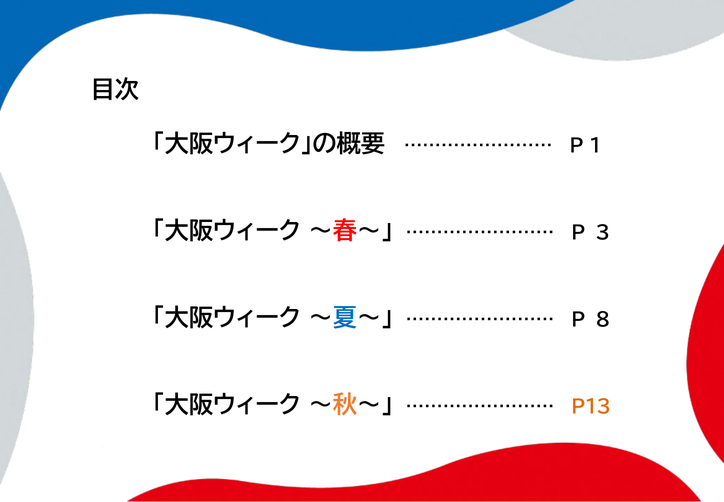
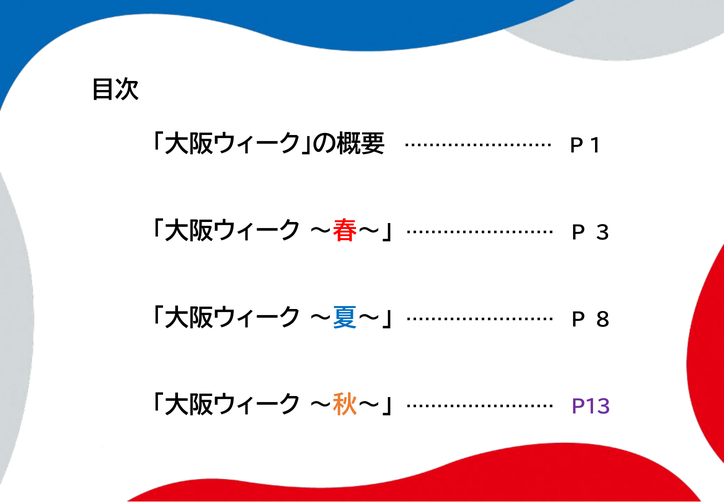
P13 colour: orange -> purple (591, 406)
